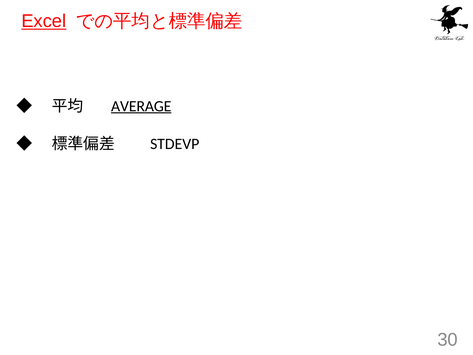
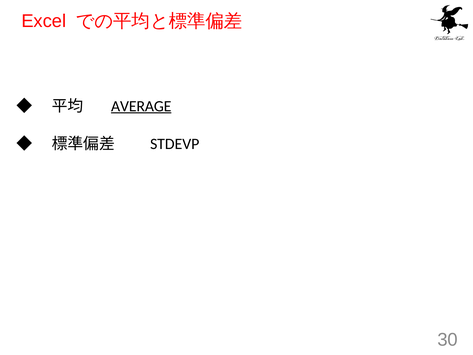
Excel underline: present -> none (44, 21)
